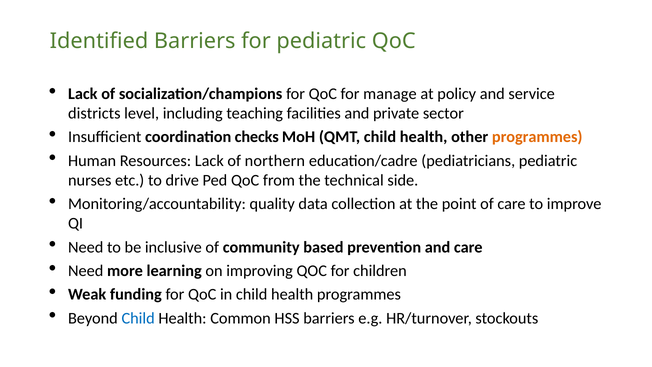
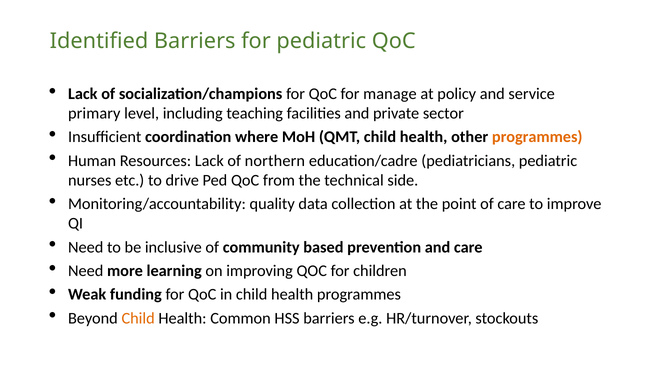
districts: districts -> primary (94, 113)
checks: checks -> where (257, 137)
Child colour: blue -> orange (138, 318)
